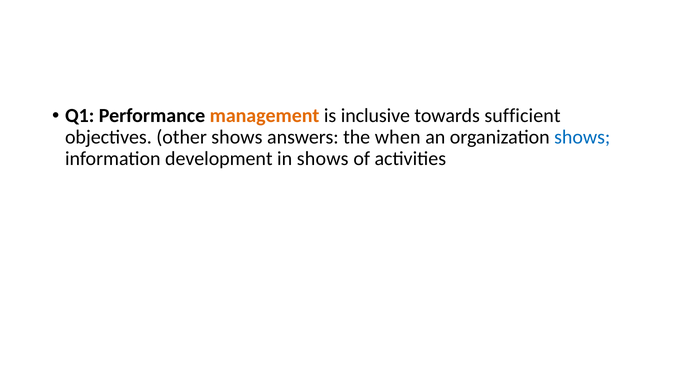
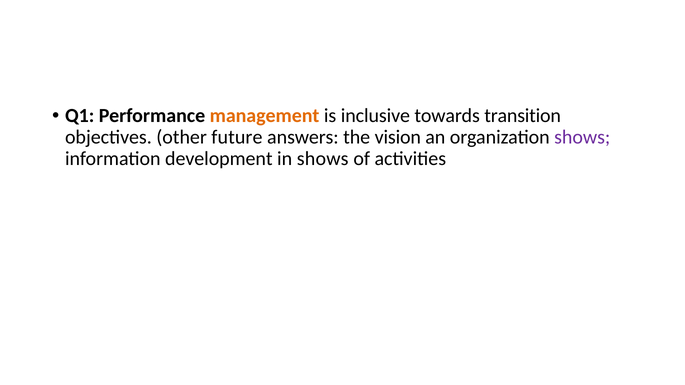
sufficient: sufficient -> transition (523, 116)
other shows: shows -> future (237, 137)
when: when -> vision (398, 137)
shows colour: blue -> purple (582, 137)
